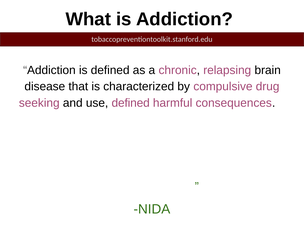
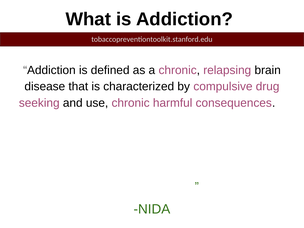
use defined: defined -> chronic (131, 103)
